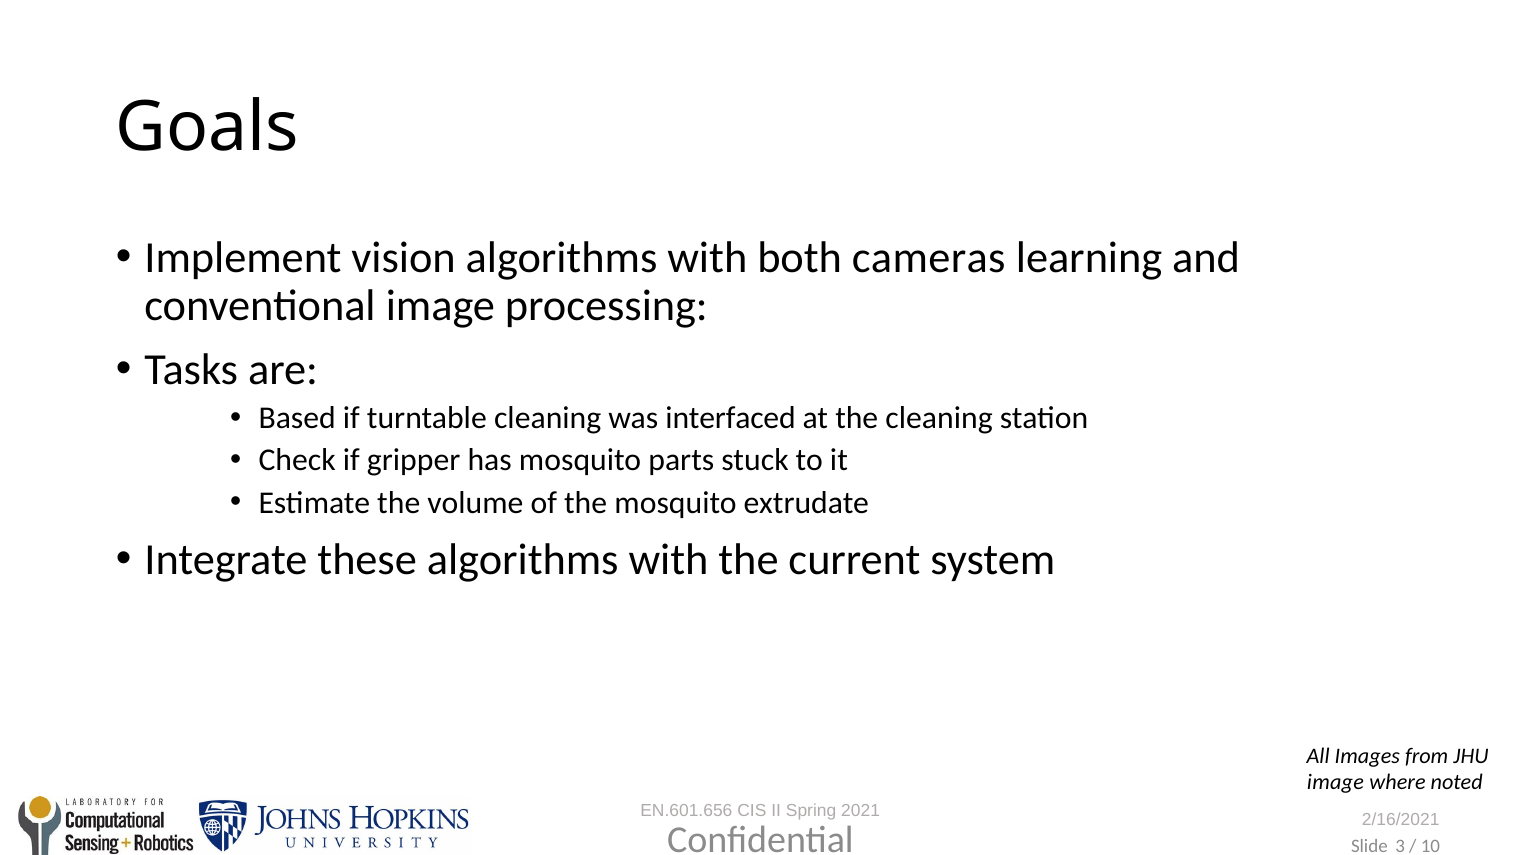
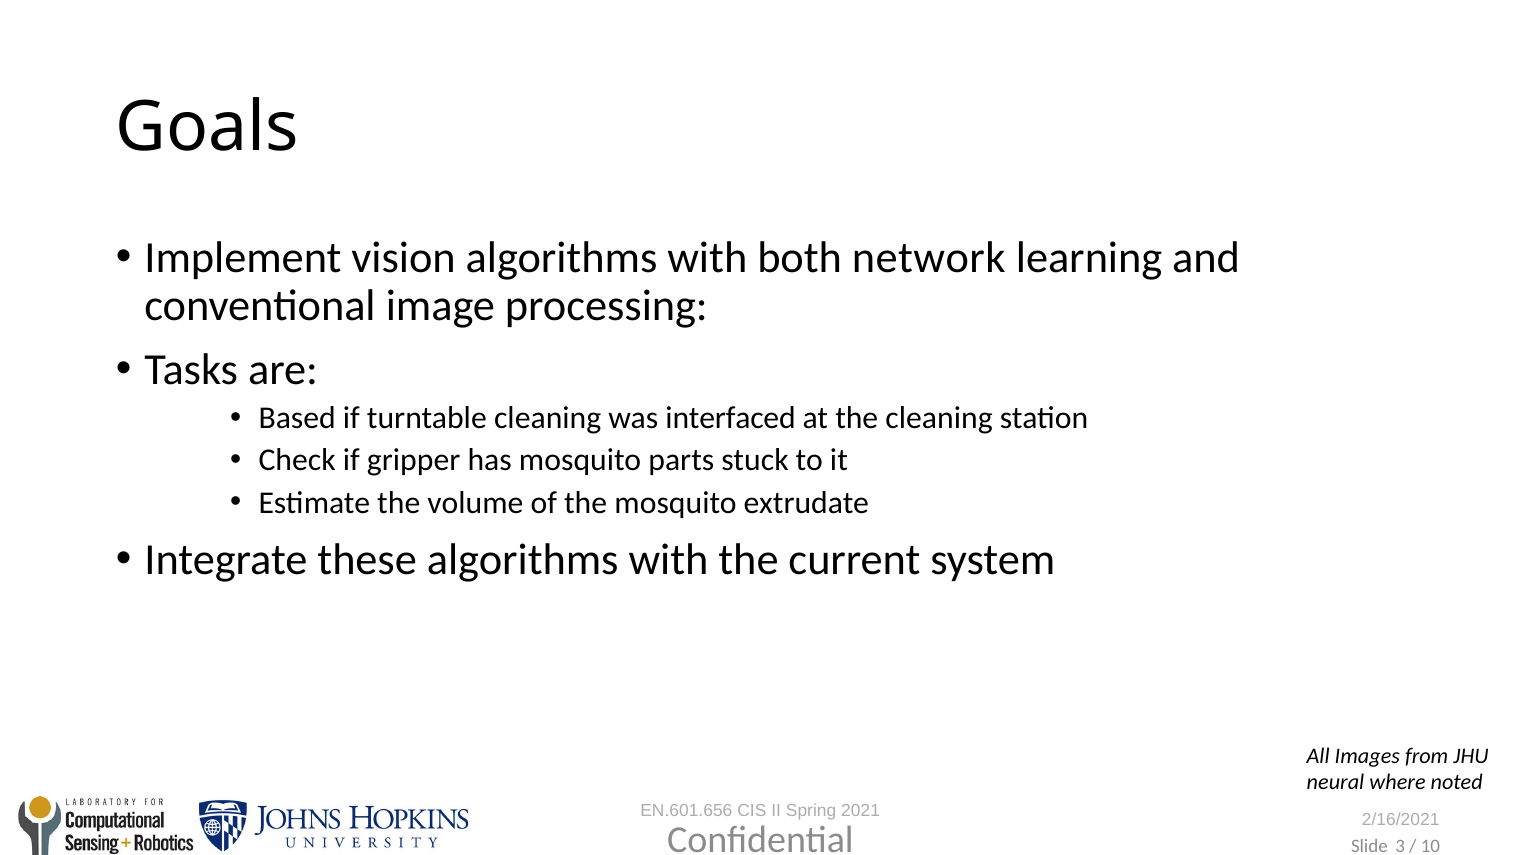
cameras: cameras -> network (929, 258)
image: image -> neural (1336, 783)
